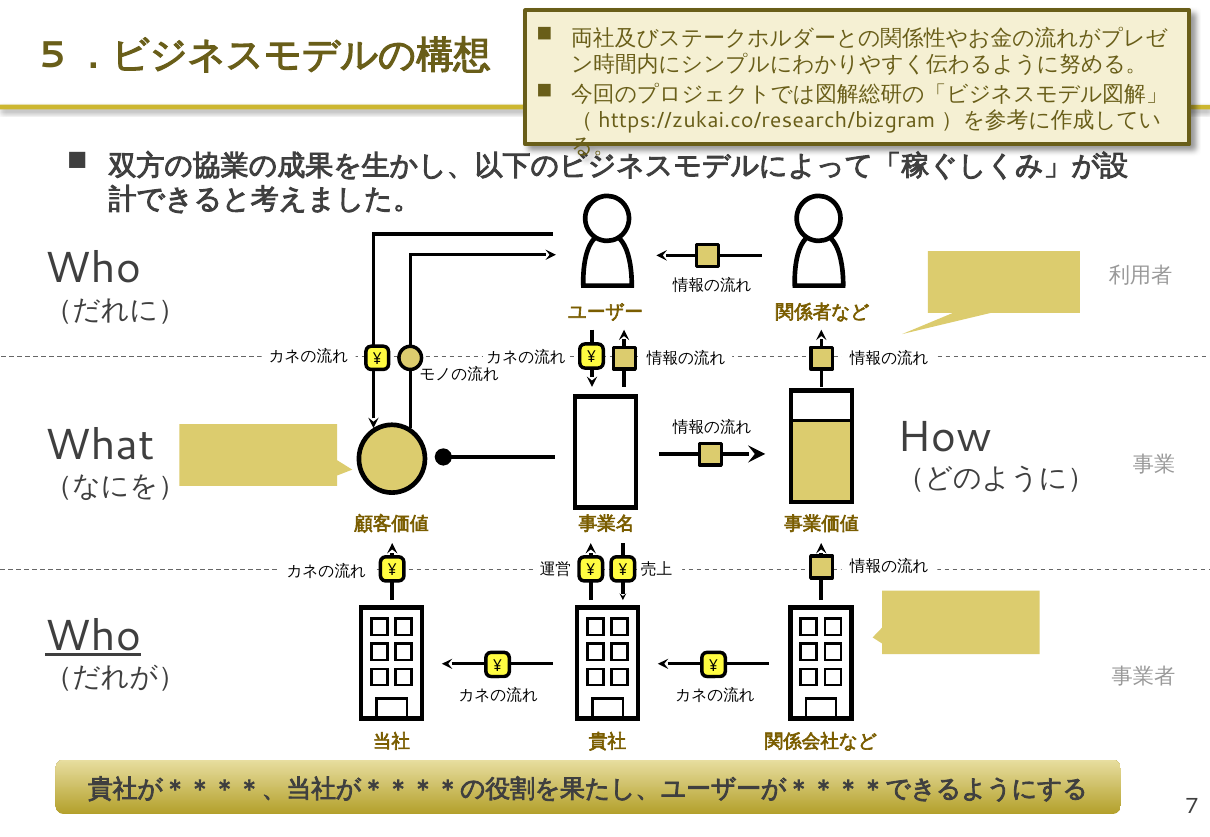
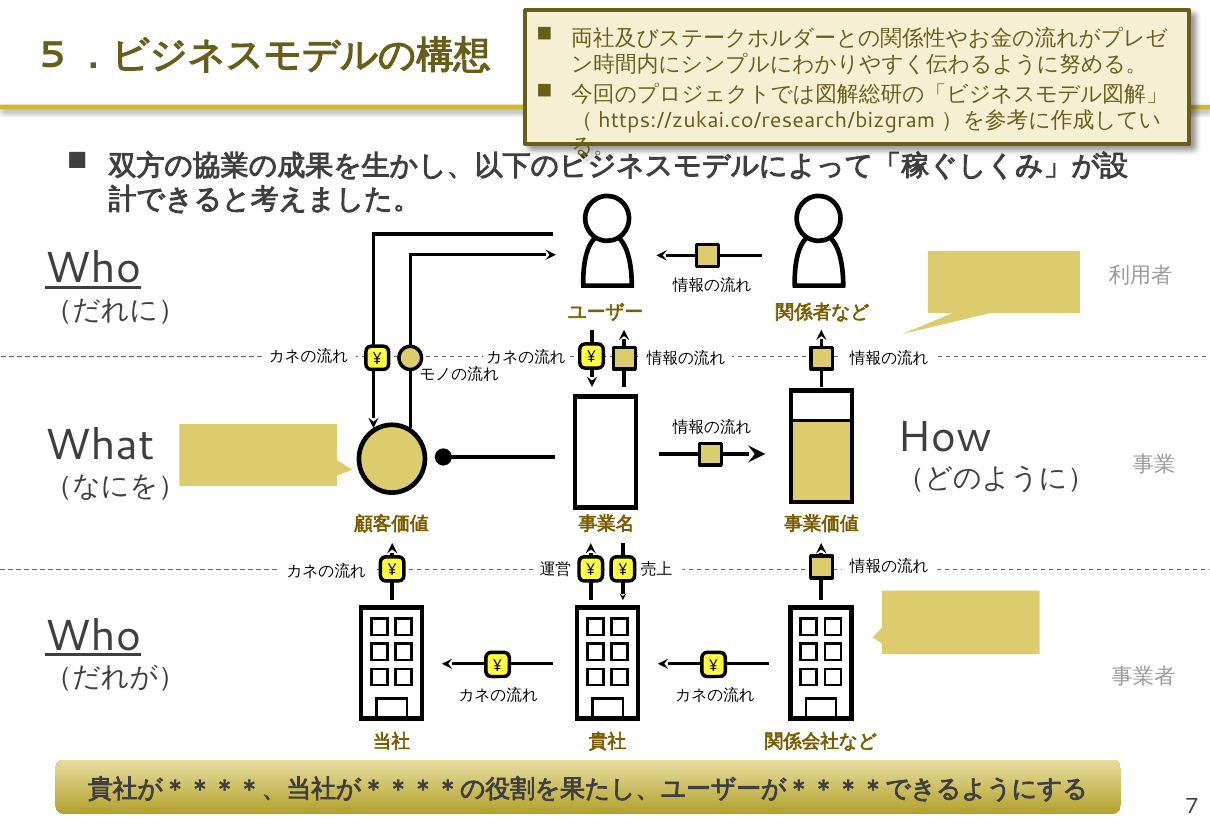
Who underline: none -> present (93, 269)
